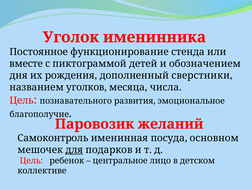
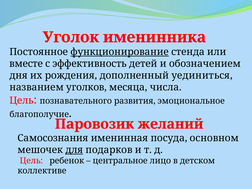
функционирование underline: none -> present (120, 52)
пиктограммой: пиктограммой -> эффективность (90, 64)
сверстники: сверстники -> уединиться (202, 75)
Самоконтроль: Самоконтроль -> Самосознания (53, 138)
